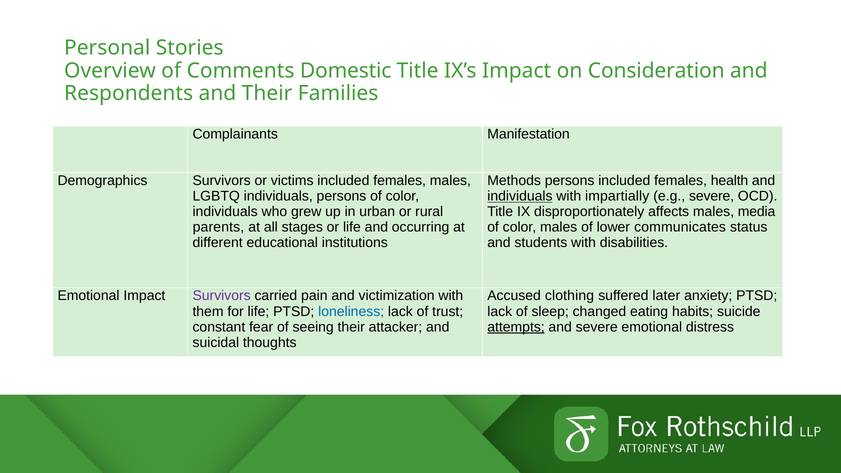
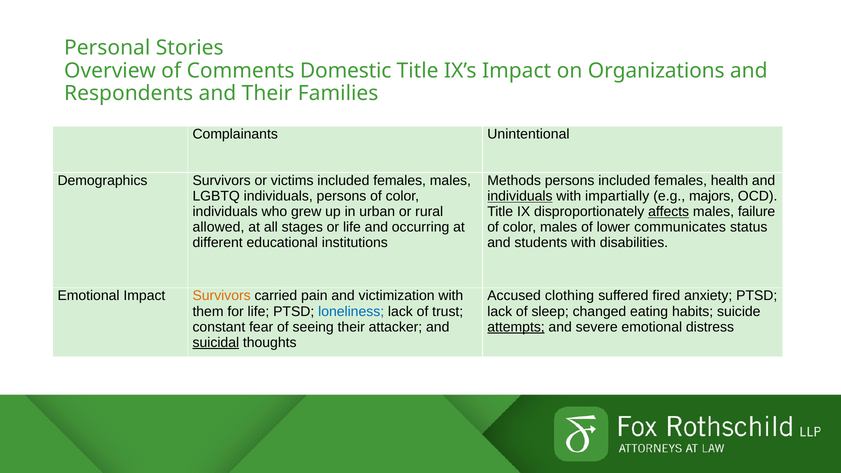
Consideration: Consideration -> Organizations (656, 71)
Manifestation: Manifestation -> Unintentional (528, 134)
e.g severe: severe -> majors (712, 196)
affects underline: none -> present (669, 212)
media: media -> failure (757, 212)
parents: parents -> allowed (218, 227)
Survivors colour: purple -> orange (222, 296)
later: later -> fired (666, 296)
suicidal underline: none -> present (216, 343)
